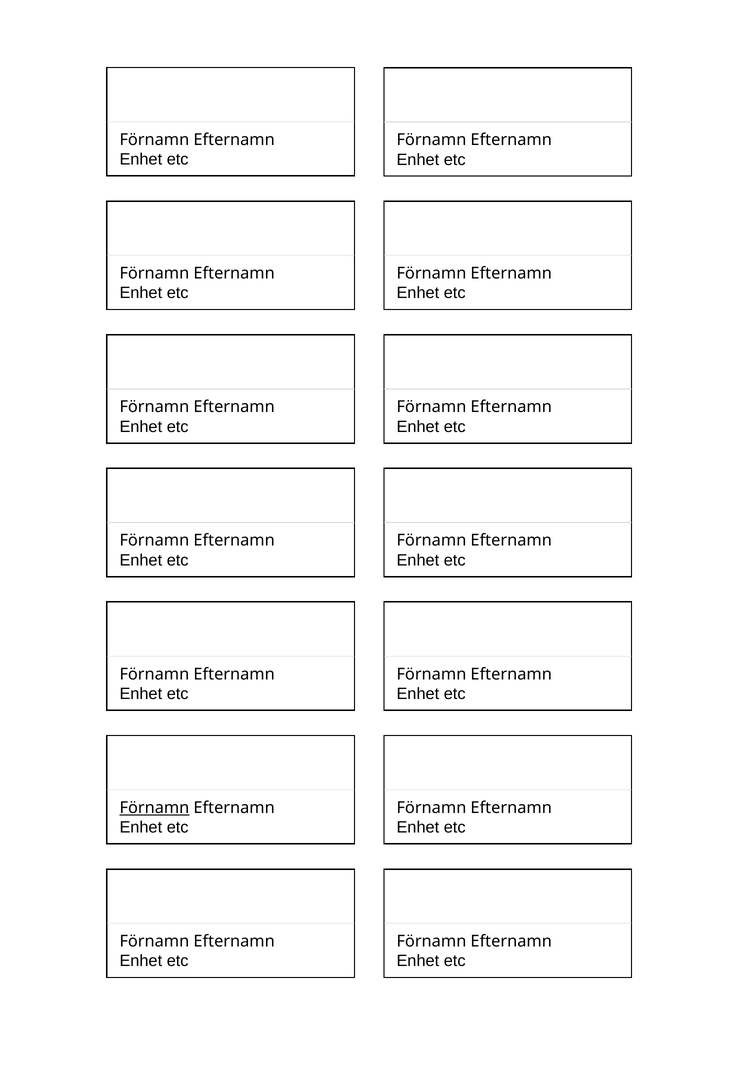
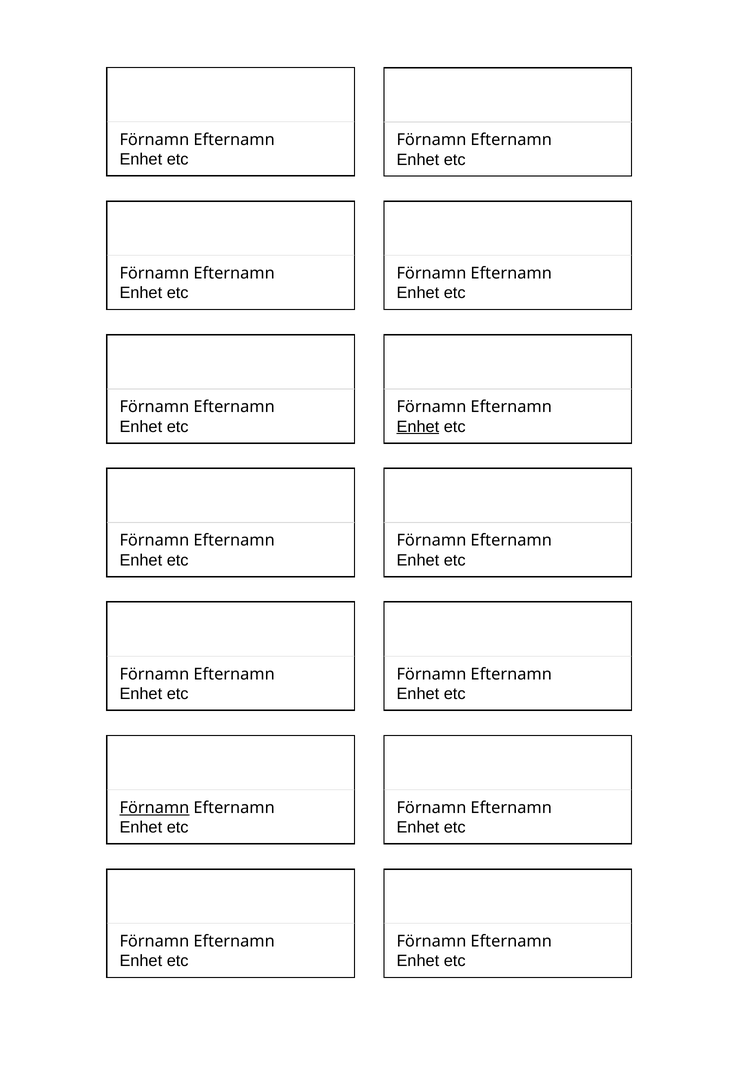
Enhet underline: none -> present (418, 427)
